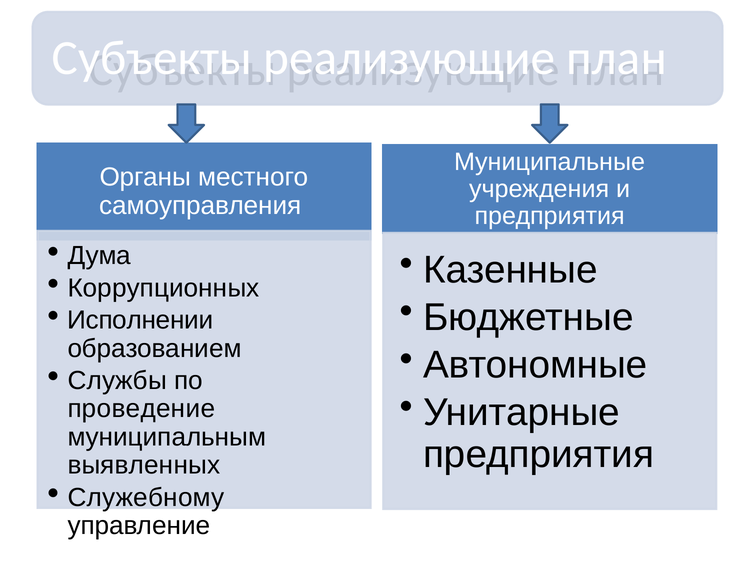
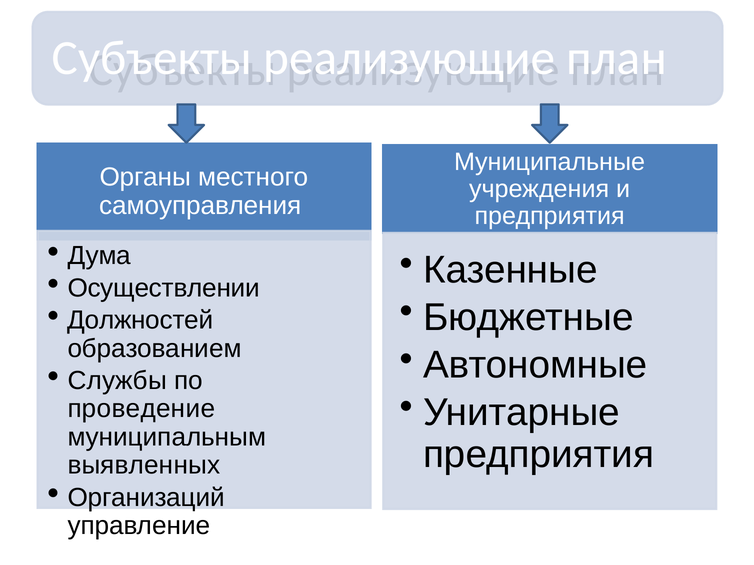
Коррупционных: Коррупционных -> Осуществлении (164, 288)
Исполнении: Исполнении -> Должностей (140, 320)
Служебному: Служебному -> Организаций (146, 498)
